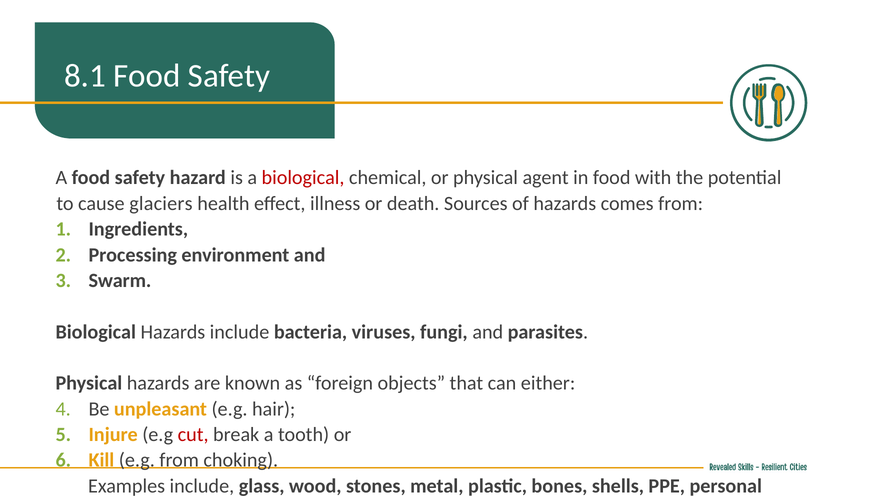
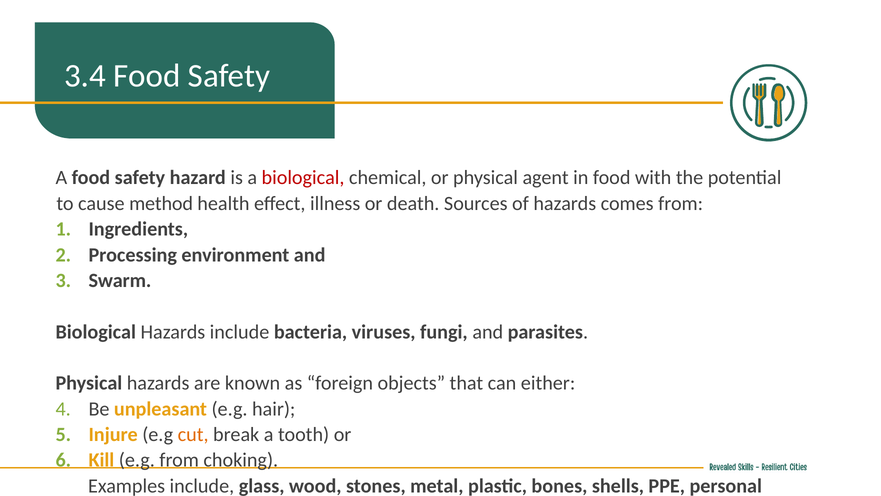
8.1: 8.1 -> 3.4 (85, 76)
glaciers: glaciers -> method (161, 203)
cut colour: red -> orange (193, 434)
